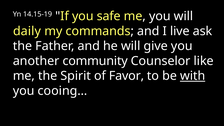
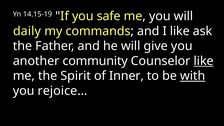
I live: live -> like (180, 31)
like underline: none -> present (204, 61)
Favor: Favor -> Inner (126, 76)
cooing…: cooing… -> rejoice… (62, 91)
